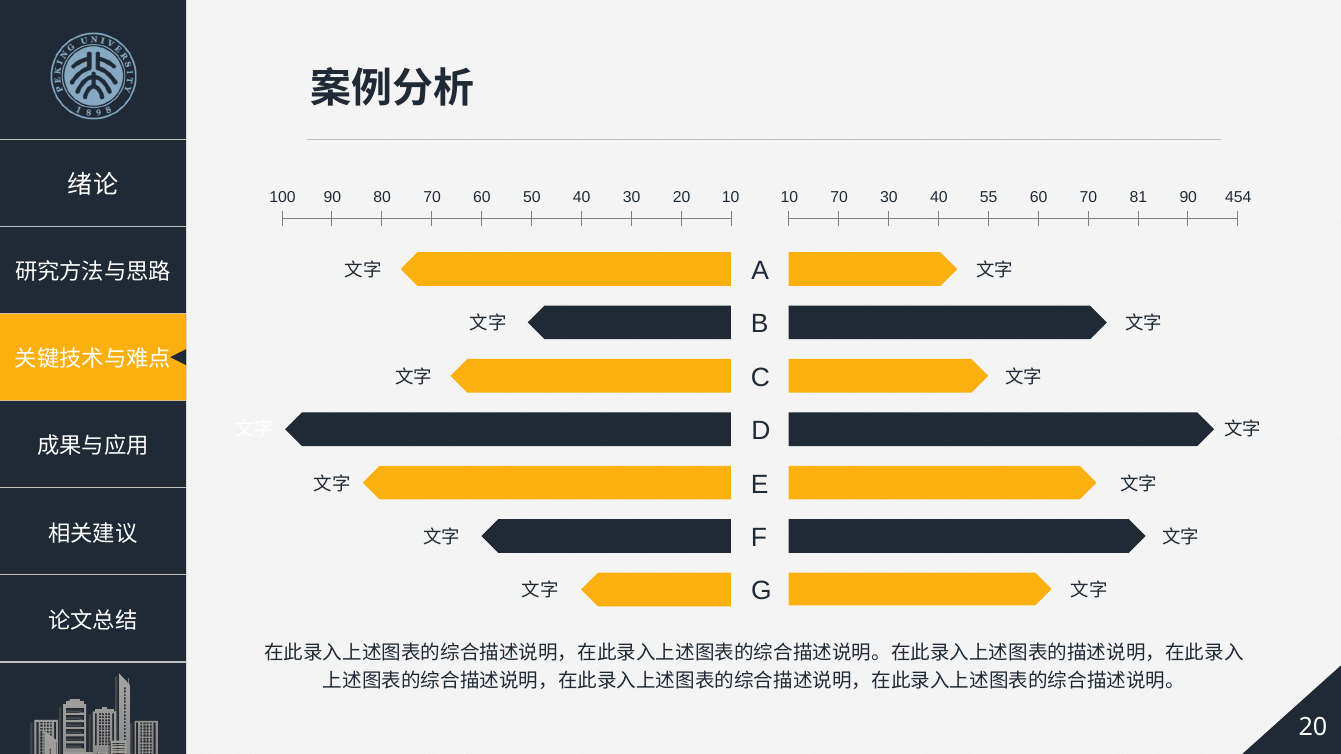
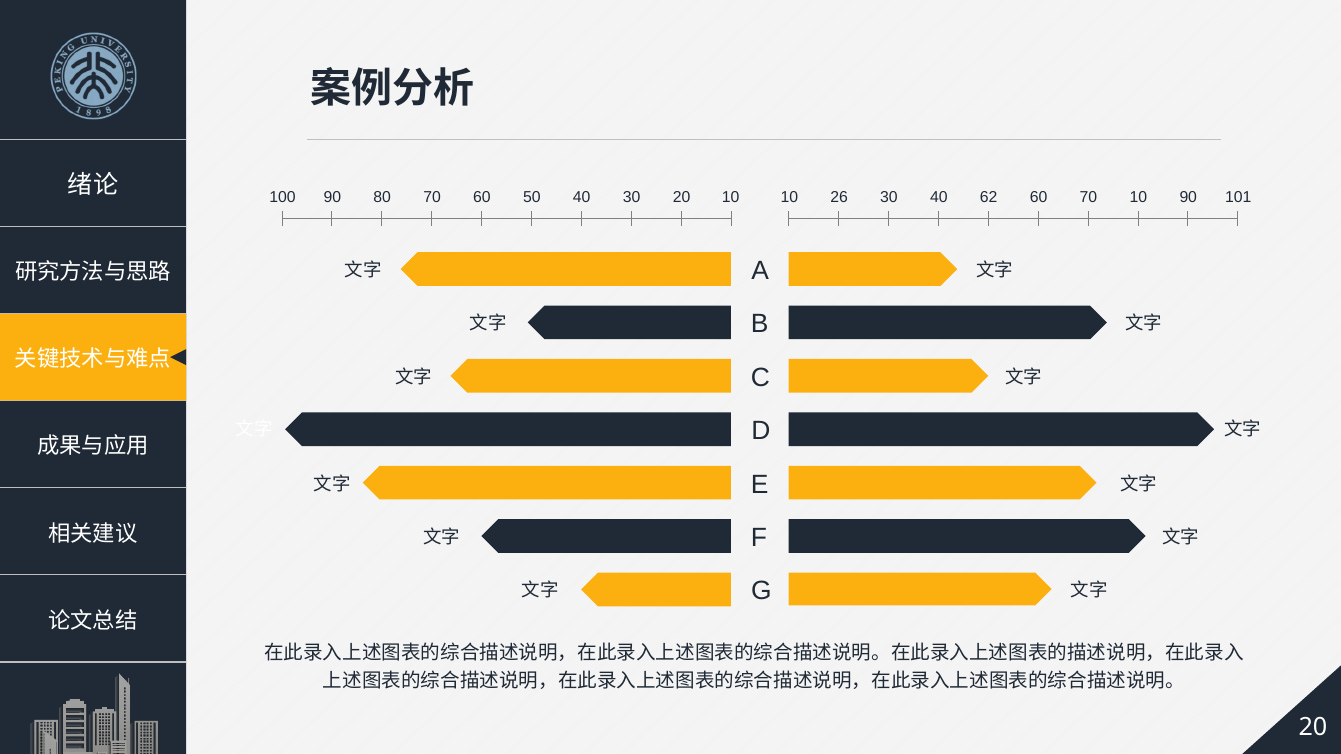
10 70: 70 -> 26 (839, 198)
55: 55 -> 62 (989, 198)
70 81: 81 -> 10 (1138, 198)
454: 454 -> 101 (1238, 198)
